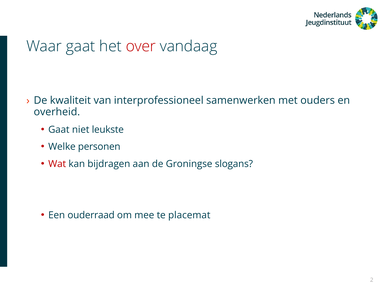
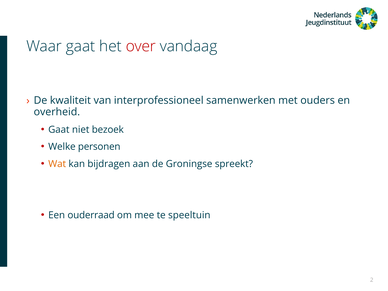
leukste: leukste -> bezoek (108, 130)
Wat colour: red -> orange (57, 164)
slogans: slogans -> spreekt (234, 164)
placemat: placemat -> speeltuin (189, 215)
